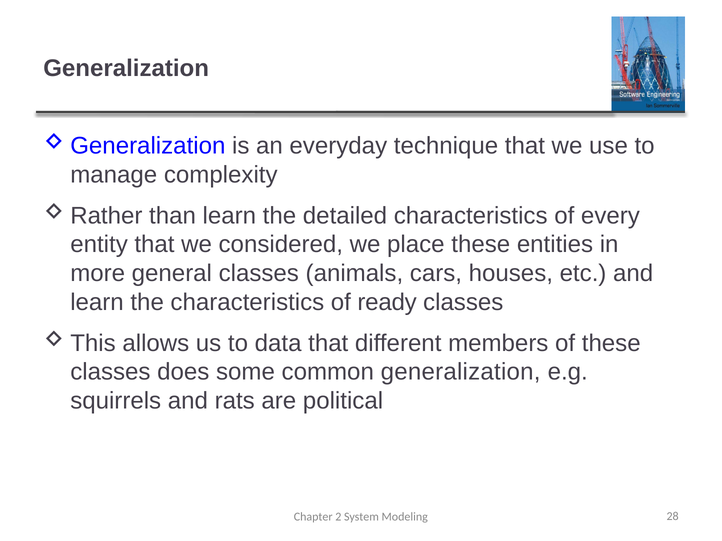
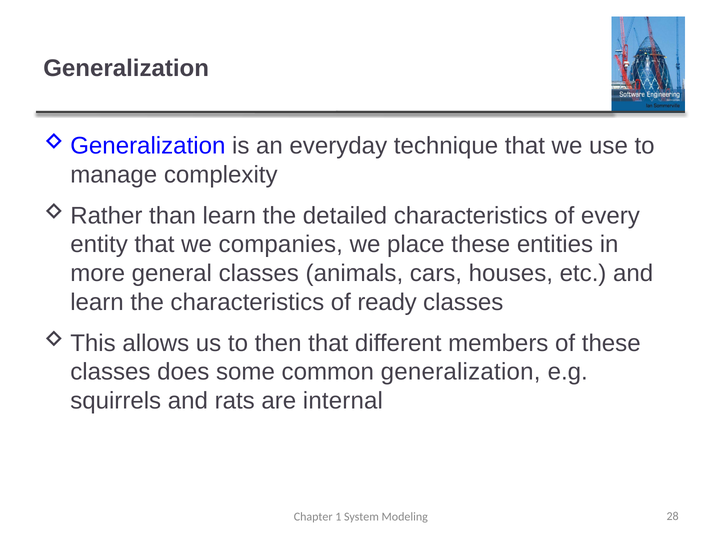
considered: considered -> companies (281, 245)
data: data -> then (278, 343)
political: political -> internal (343, 401)
2: 2 -> 1 (338, 517)
